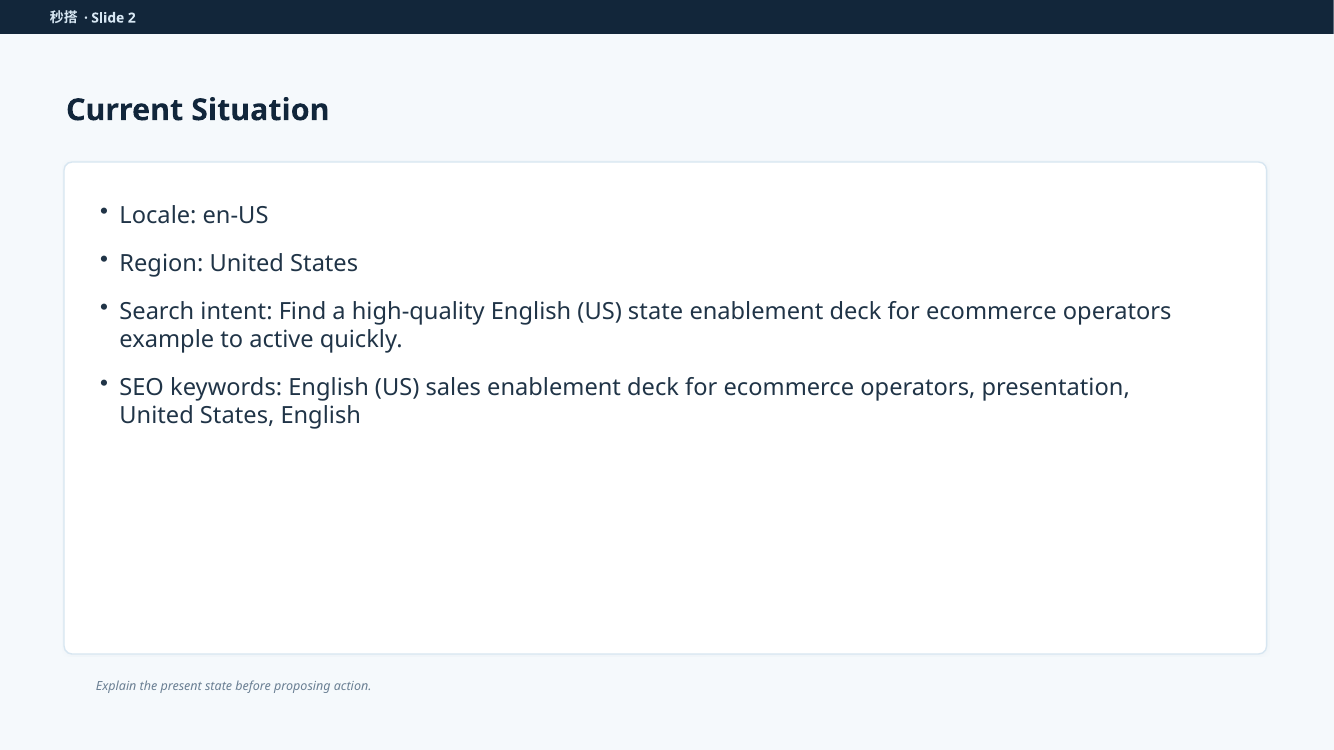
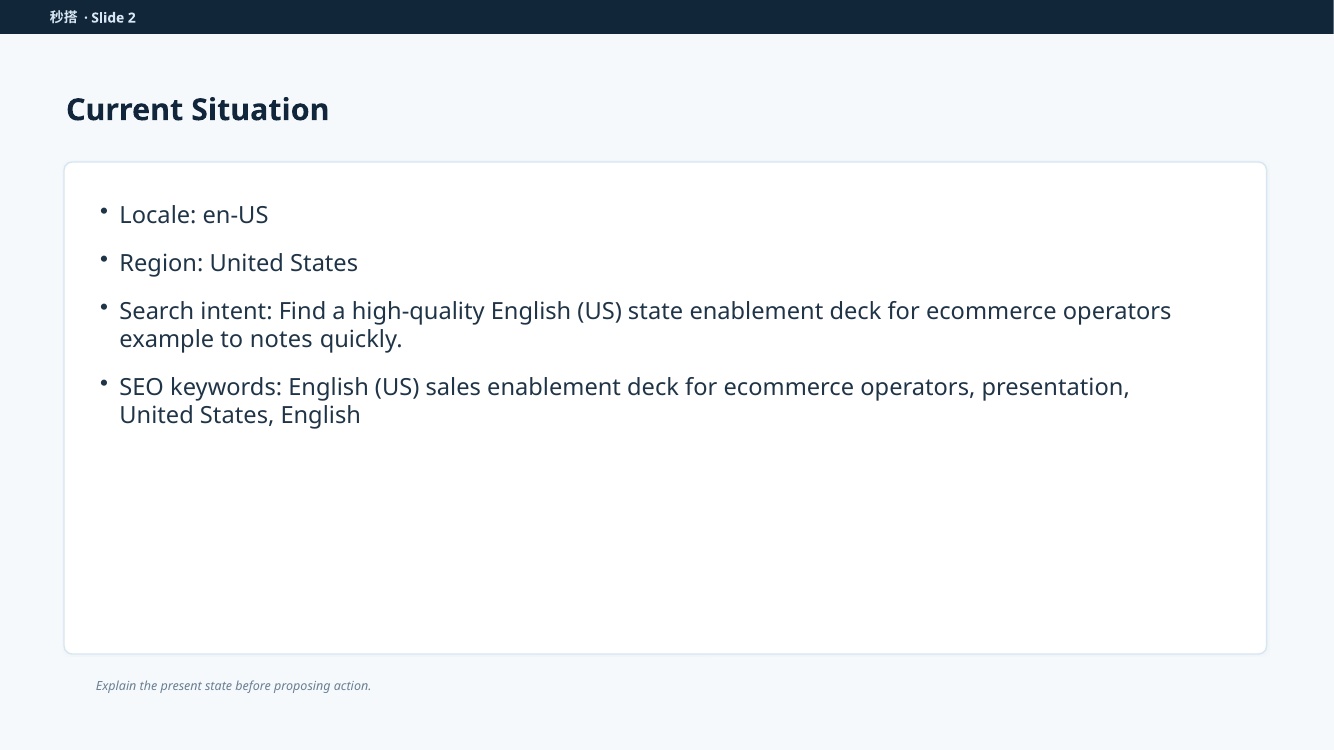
active: active -> notes (281, 340)
